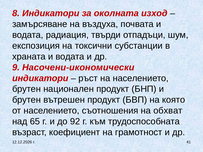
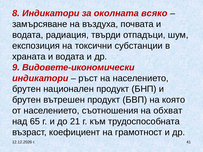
изход: изход -> всяко (154, 13)
Насочени-икономически: Насочени-икономически -> Видовете-икономически (78, 67)
92: 92 -> 21 (75, 122)
